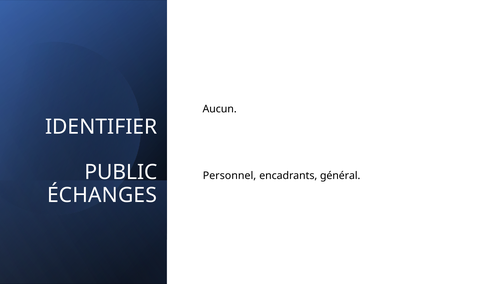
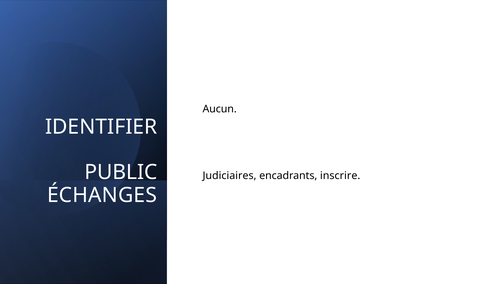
Personnel: Personnel -> Judiciaires (230, 175)
général: général -> inscrire (340, 175)
